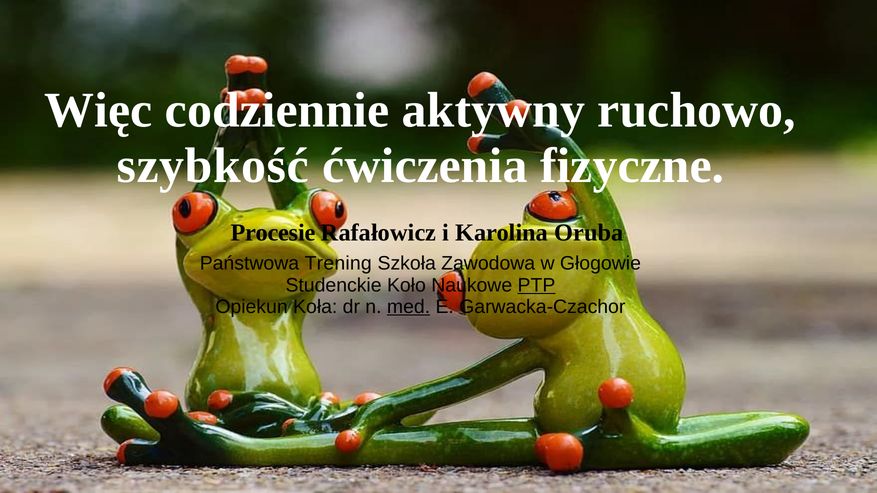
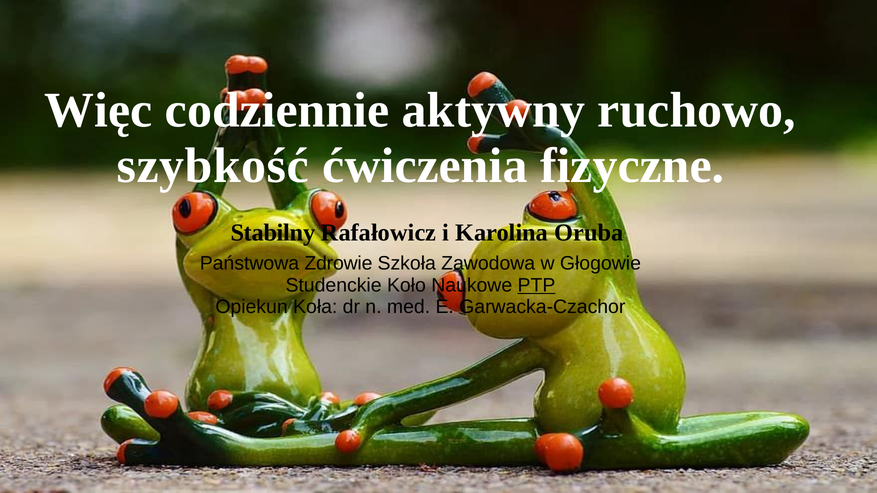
Procesie: Procesie -> Stabilny (273, 233)
Trening: Trening -> Zdrowie (338, 264)
med underline: present -> none (409, 307)
